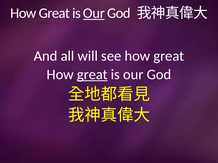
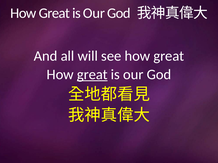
Our underline: present -> none (94, 13)
